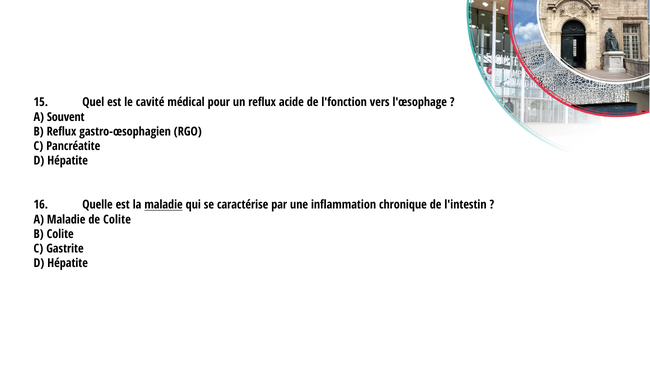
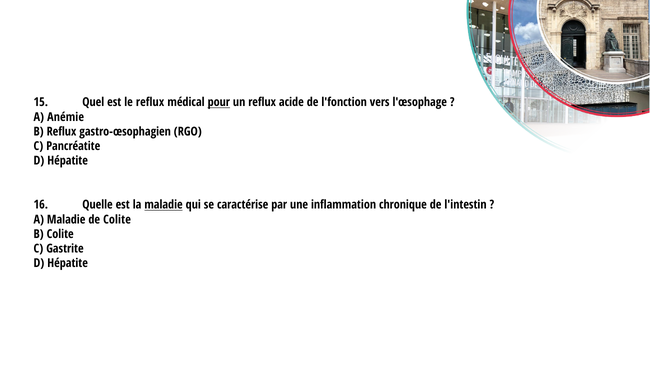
le cavité: cavité -> reflux (150, 102)
pour underline: none -> present (219, 102)
Souvent: Souvent -> Anémie (66, 117)
